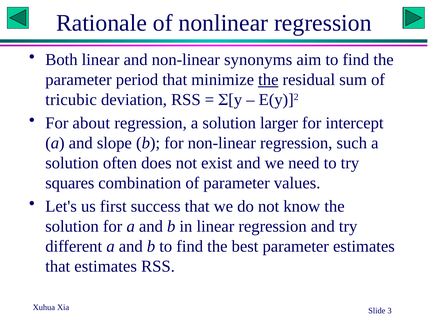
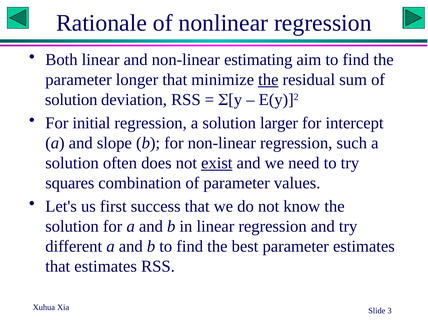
synonyms: synonyms -> estimating (258, 60)
period: period -> longer (137, 80)
tricubic: tricubic -> solution (71, 100)
about: about -> initial (91, 123)
exist underline: none -> present (217, 163)
